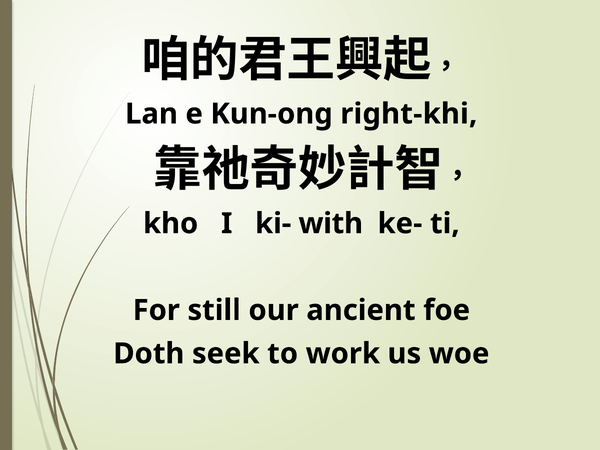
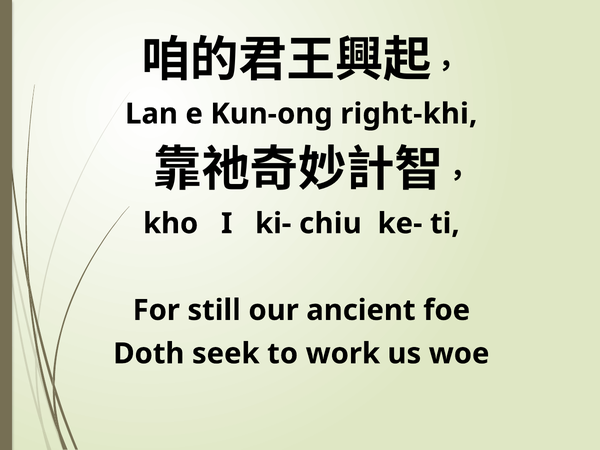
with: with -> chiu (330, 224)
